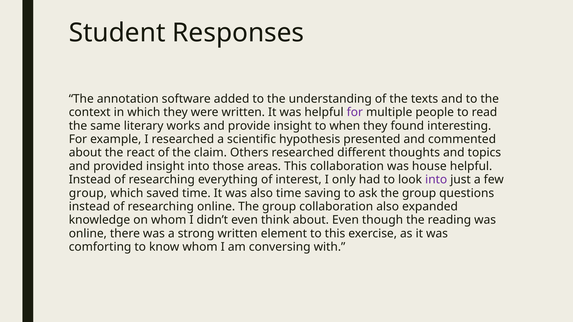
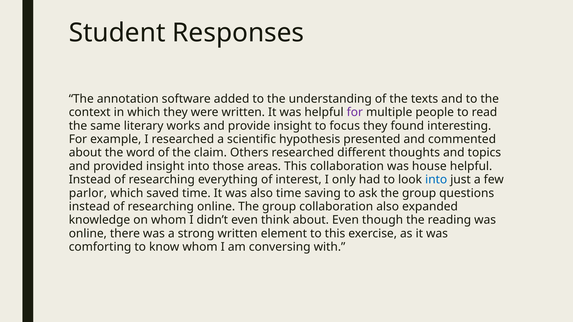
when: when -> focus (345, 126)
react: react -> word (141, 153)
into colour: purple -> blue (436, 180)
group: group -> parlor (88, 193)
